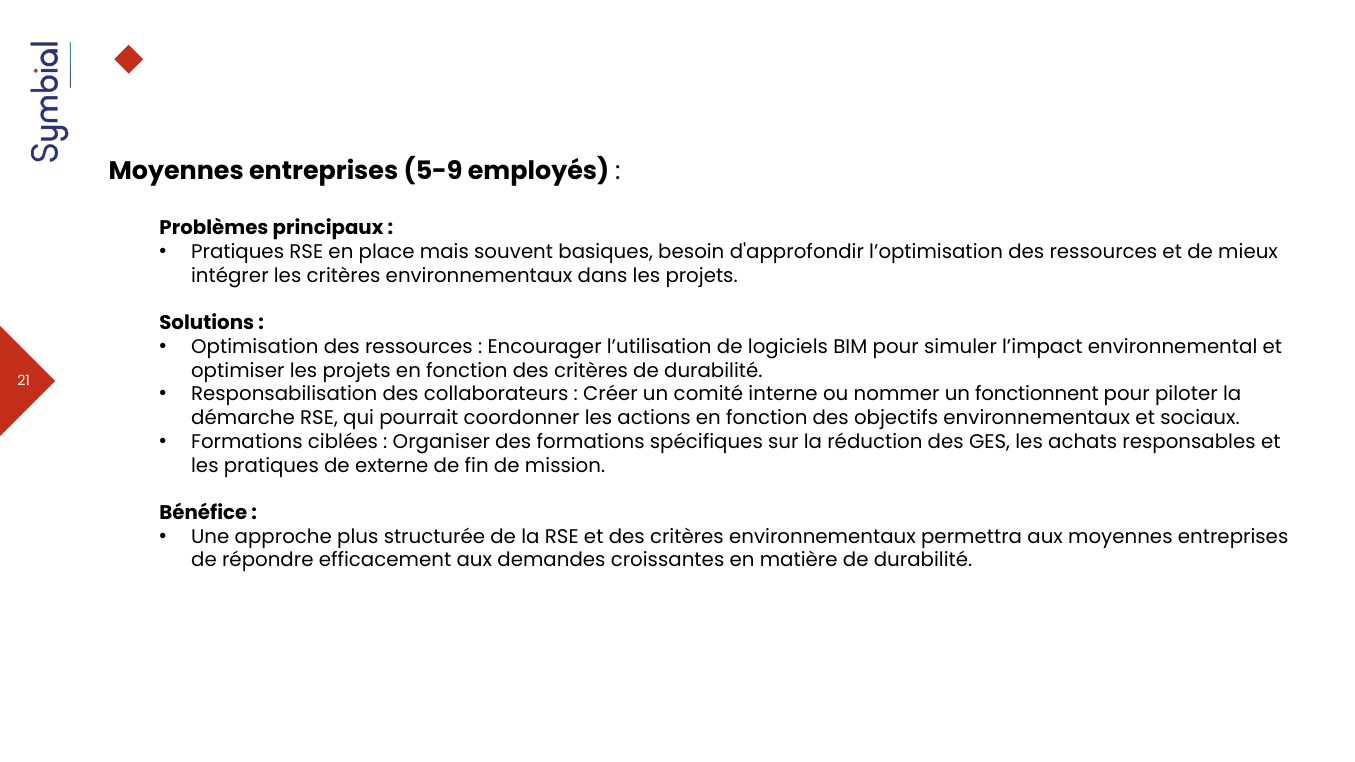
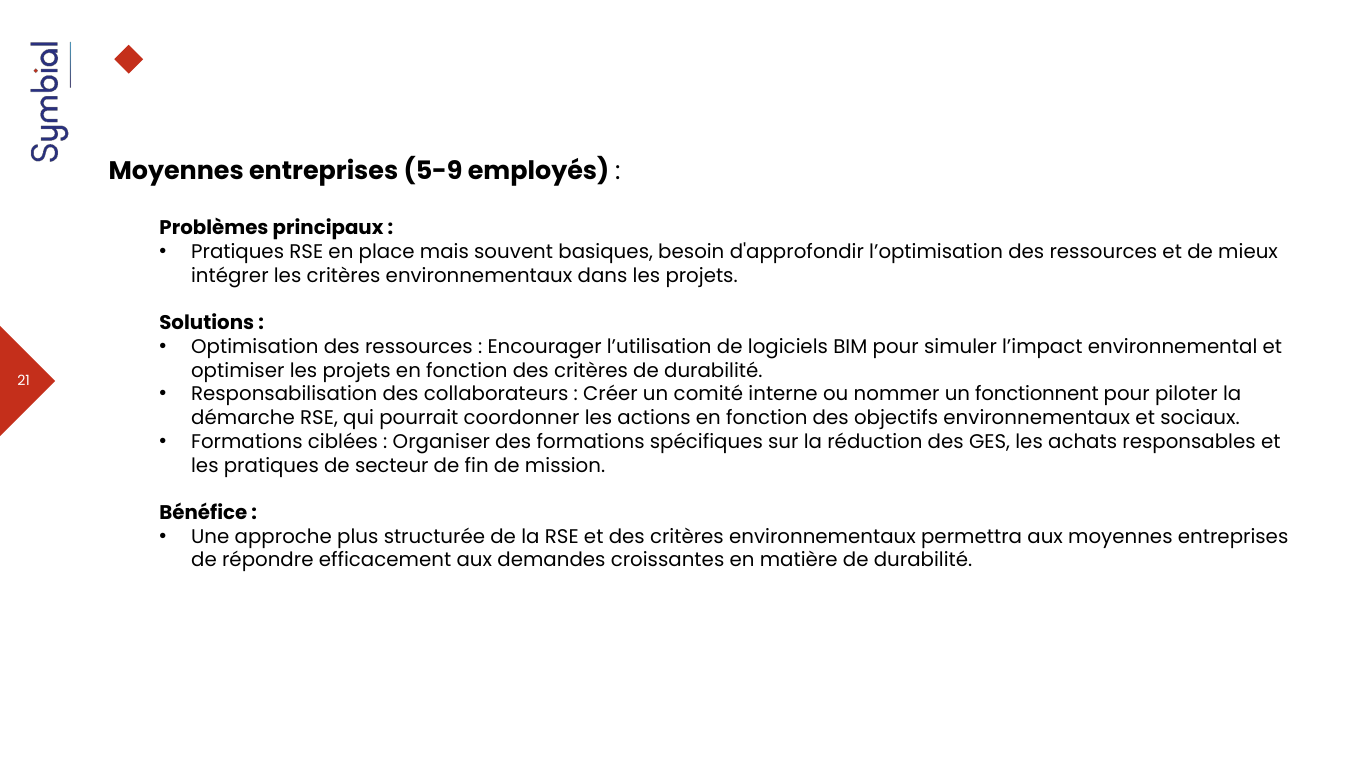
externe: externe -> secteur (392, 466)
